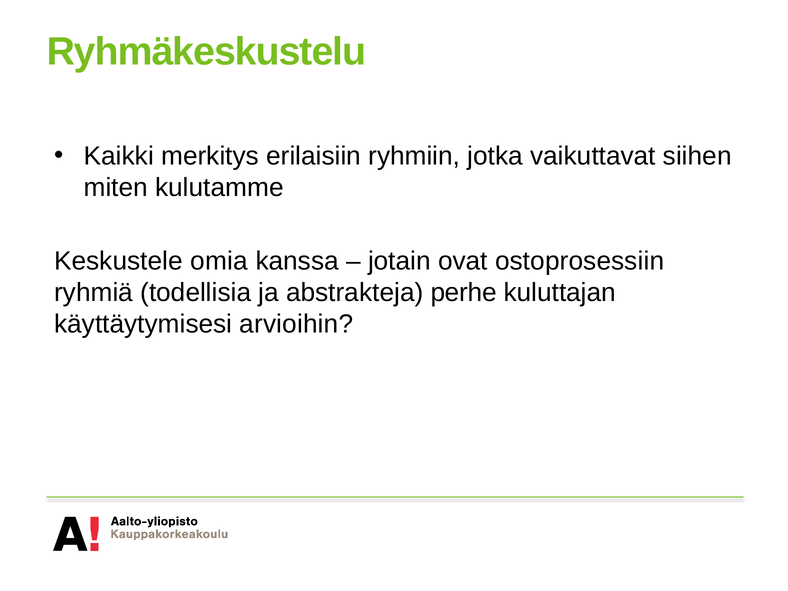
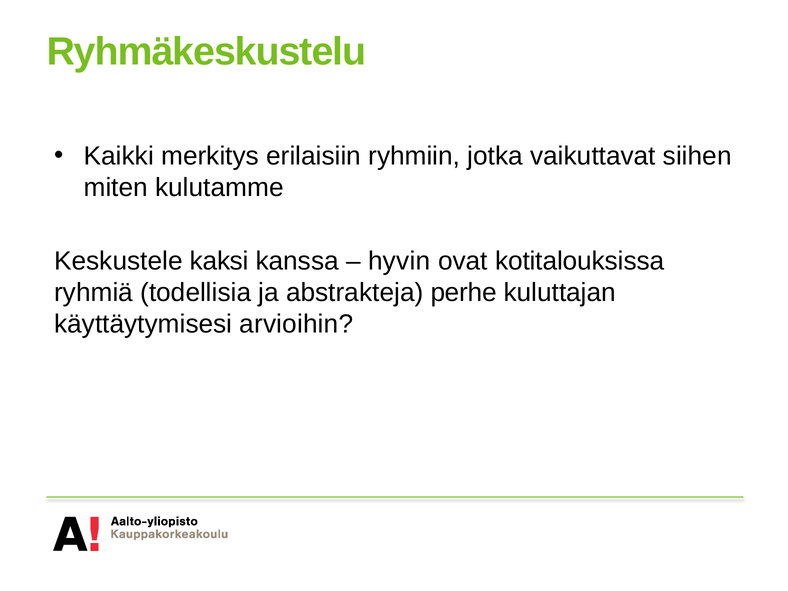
omia: omia -> kaksi (219, 261)
jotain: jotain -> hyvin (399, 261)
ostoprosessiin: ostoprosessiin -> kotitalouksissa (580, 261)
